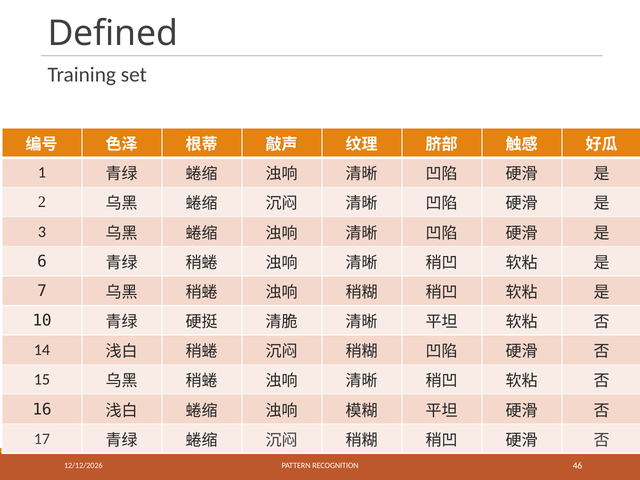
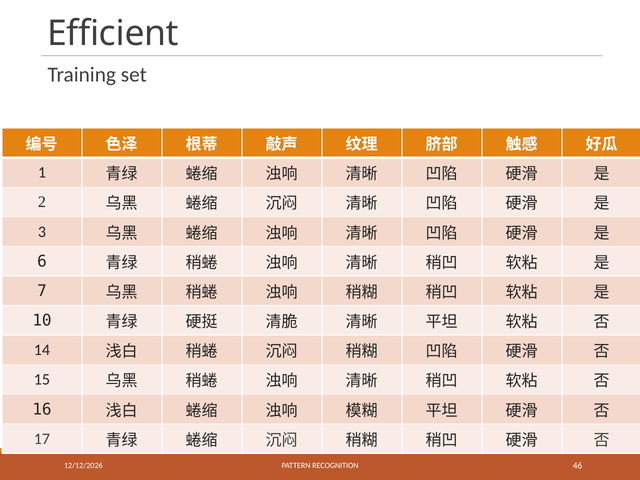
Defined: Defined -> Efficient (113, 34)
